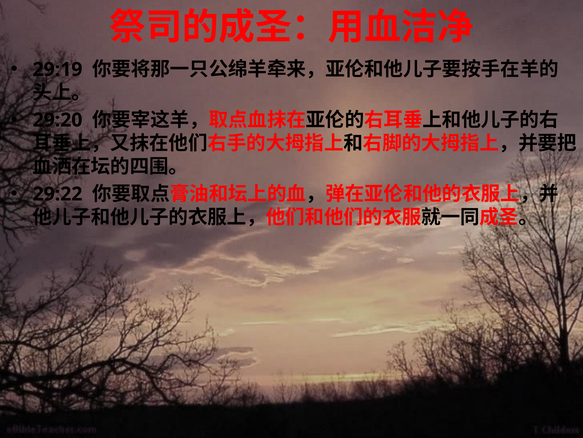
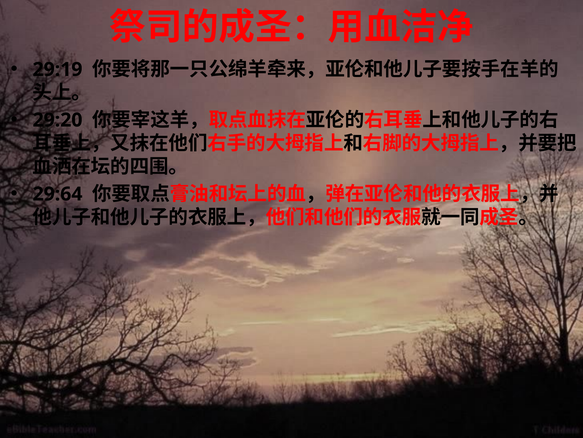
29:22: 29:22 -> 29:64 (58, 194)
